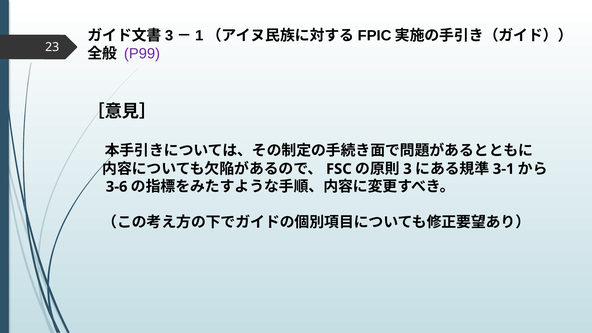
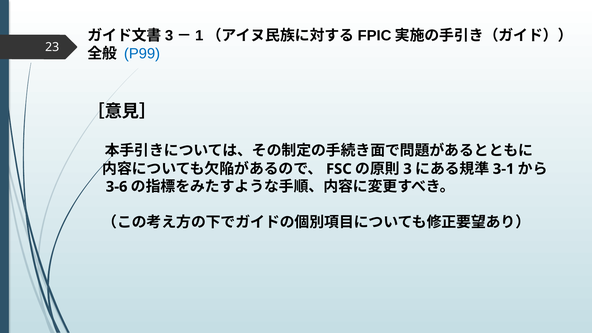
P99 colour: purple -> blue (142, 53)
